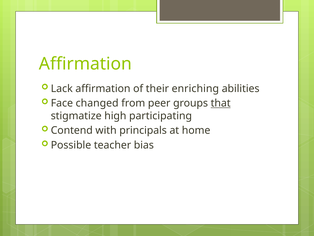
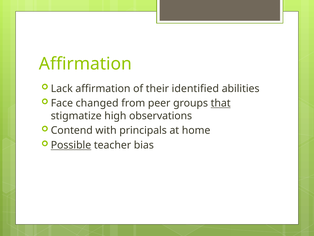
enriching: enriching -> identified (195, 88)
participating: participating -> observations (161, 116)
Possible underline: none -> present (71, 145)
